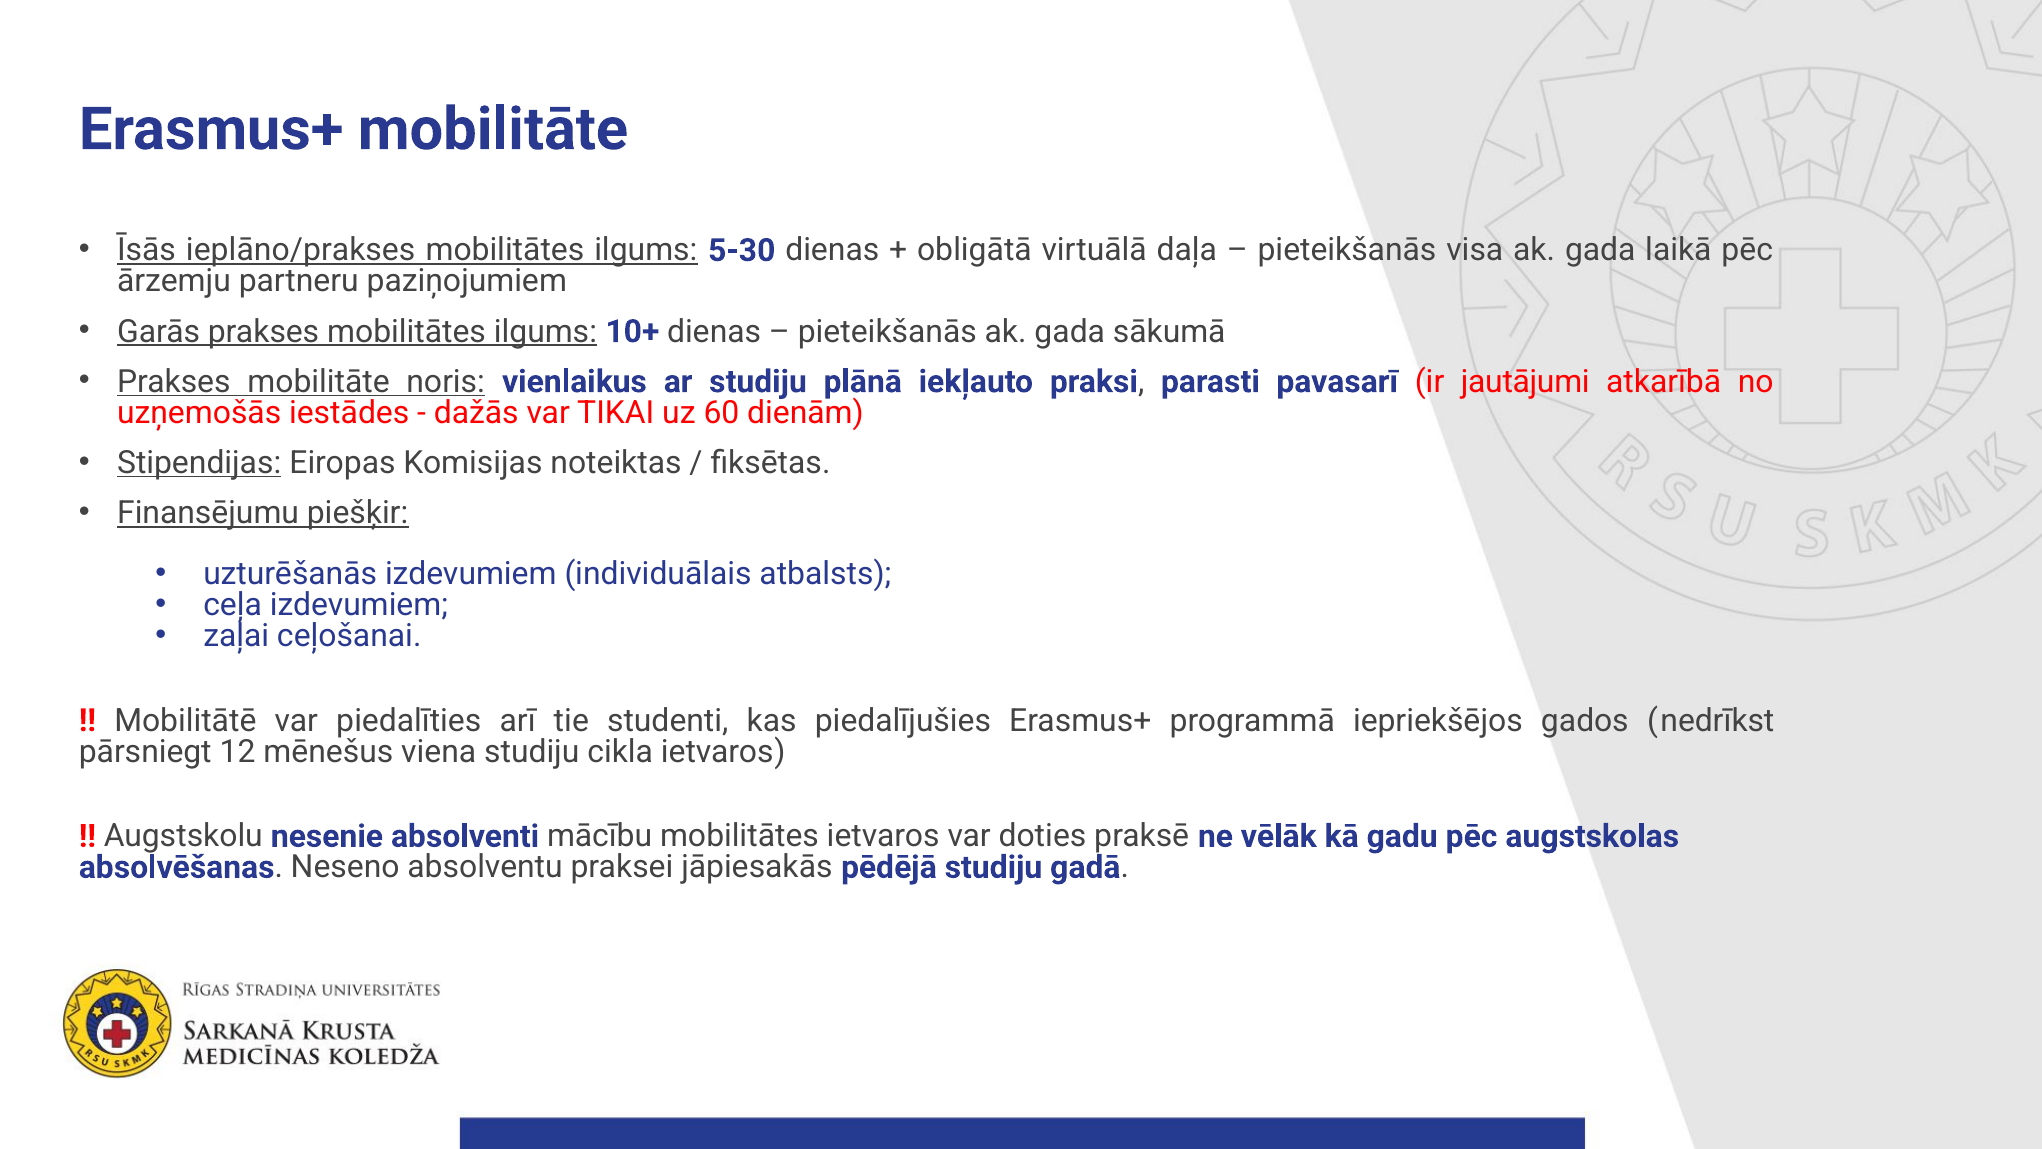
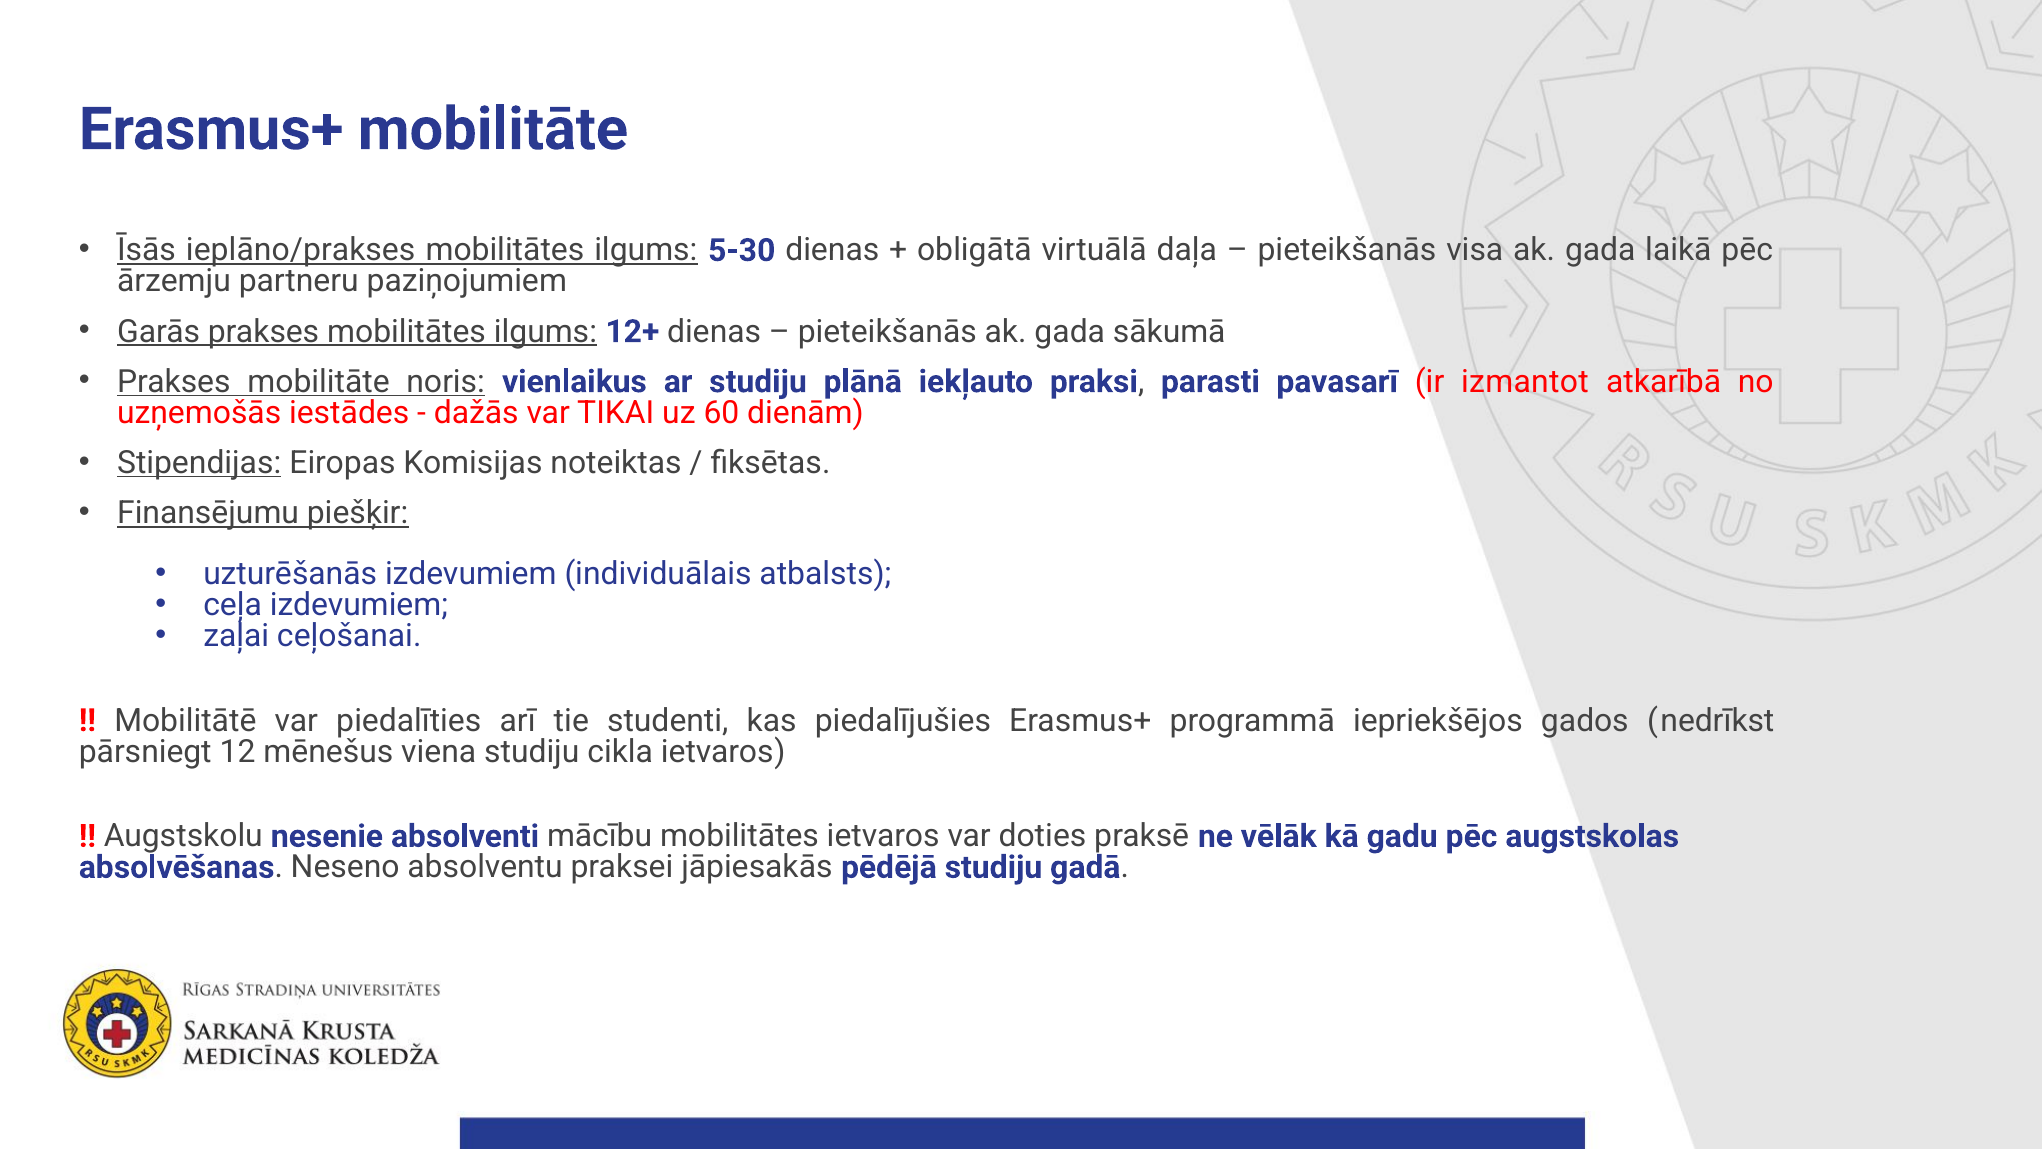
10+: 10+ -> 12+ (632, 331)
jautājumi: jautājumi -> izmantot (1525, 382)
